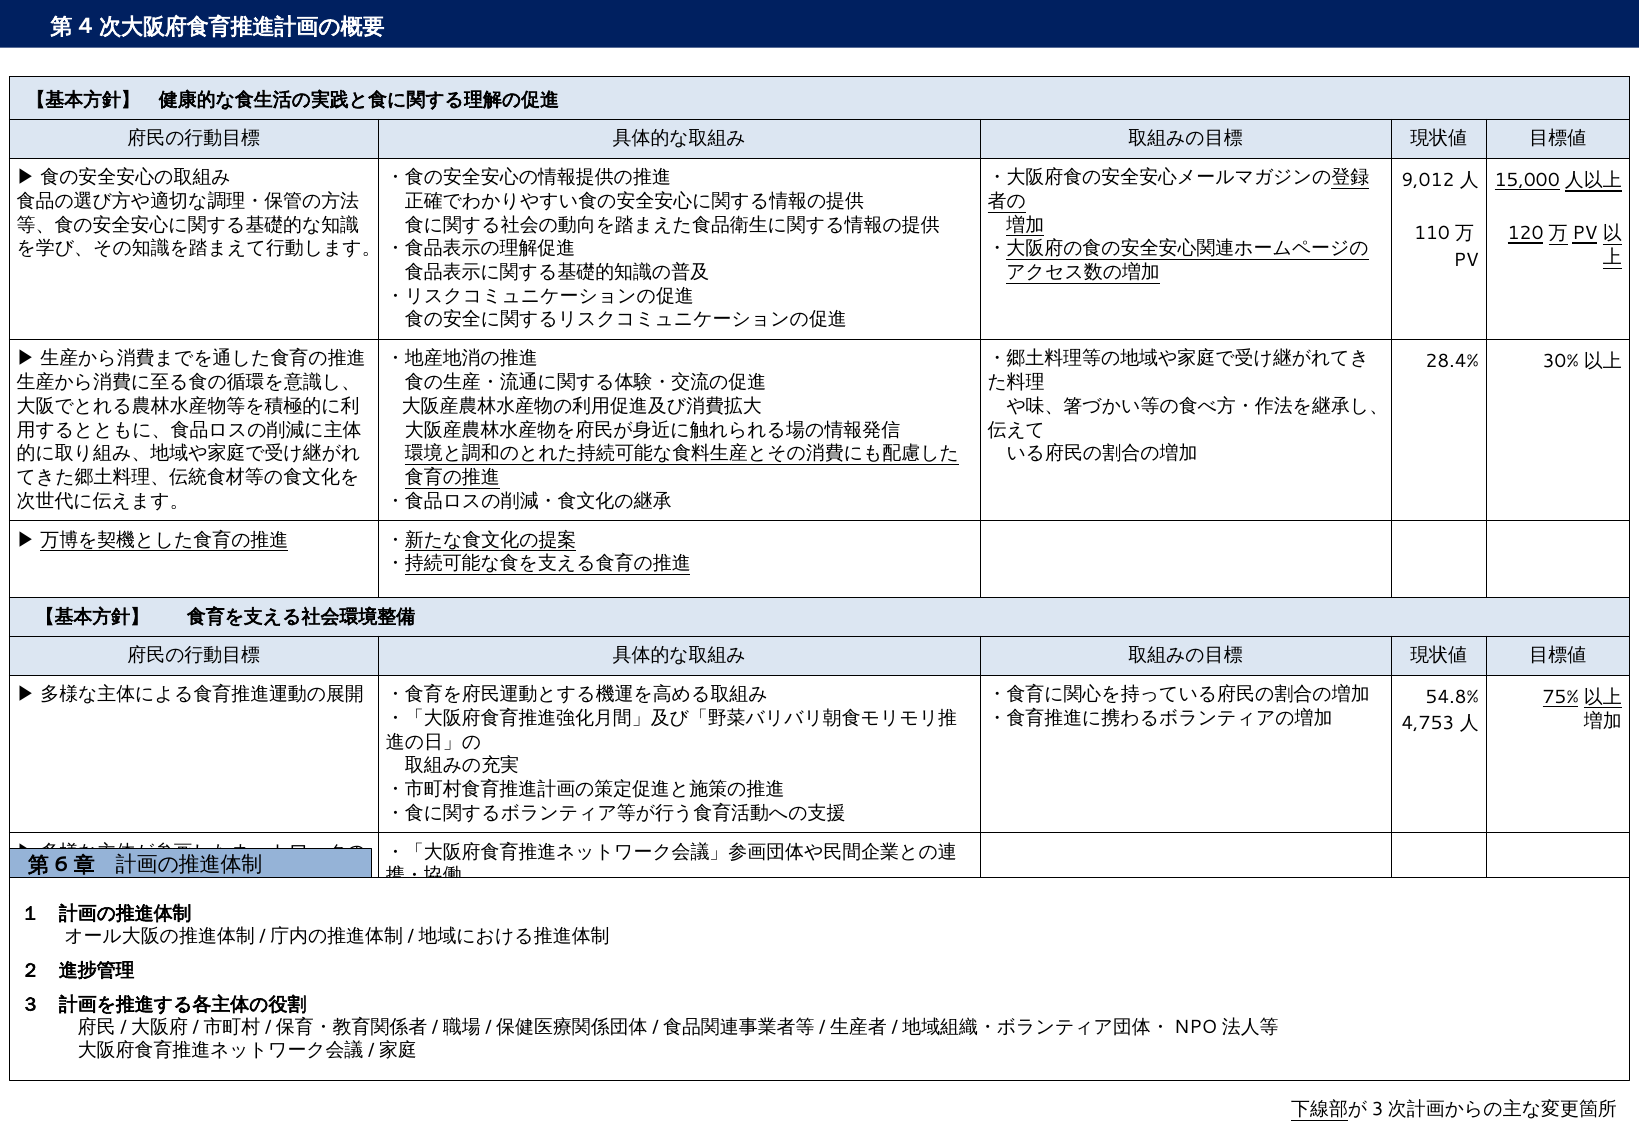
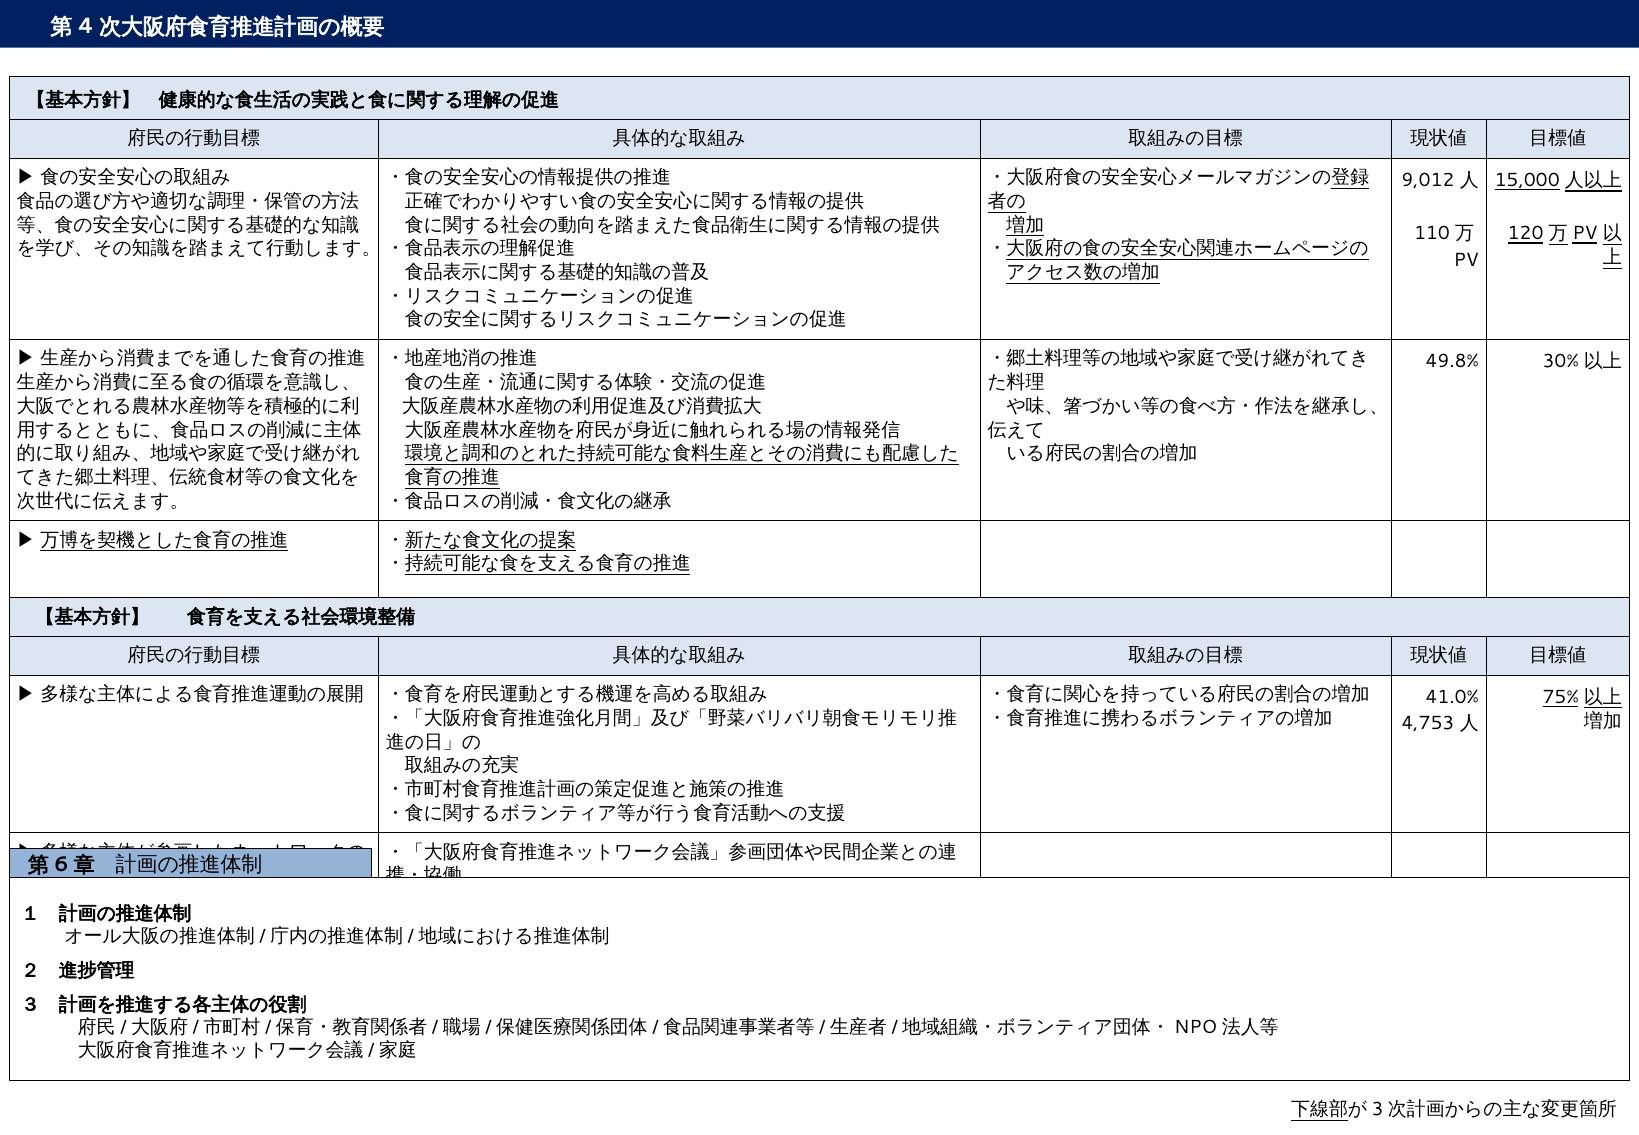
28.4%: 28.4% -> 49.8% (1452, 361)
54.8%: 54.8% -> 41.0% (1452, 697)
